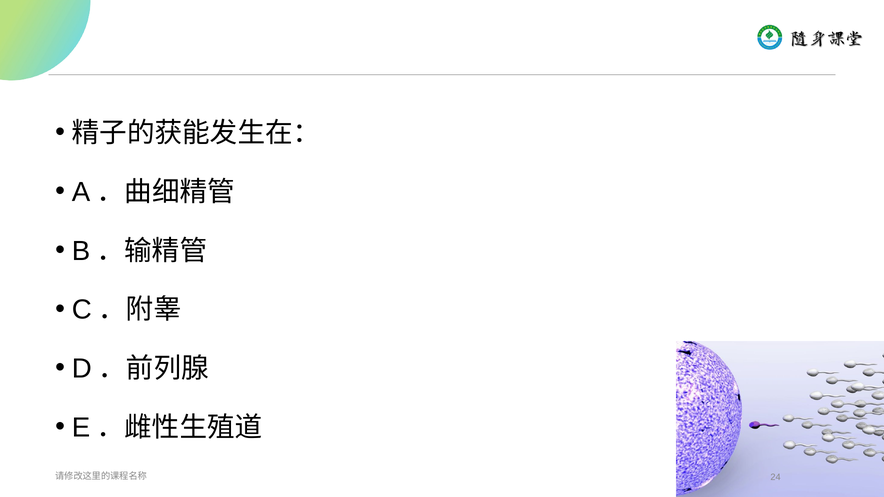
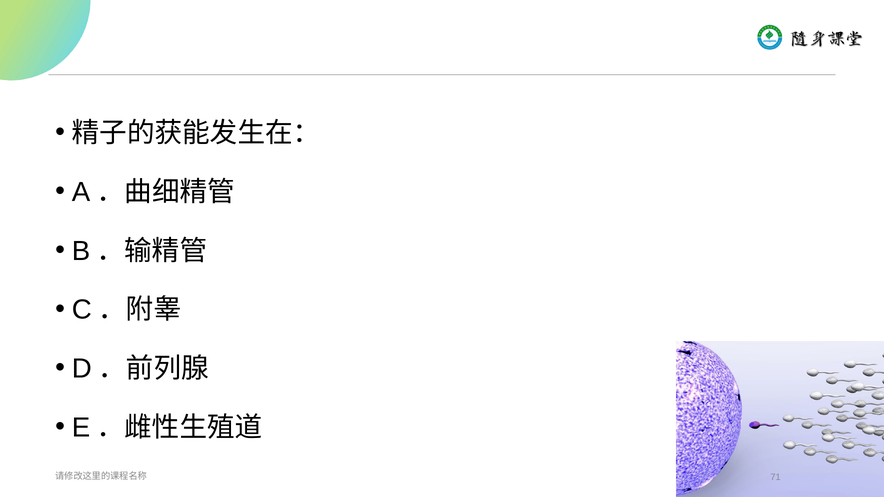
24: 24 -> 71 (776, 477)
